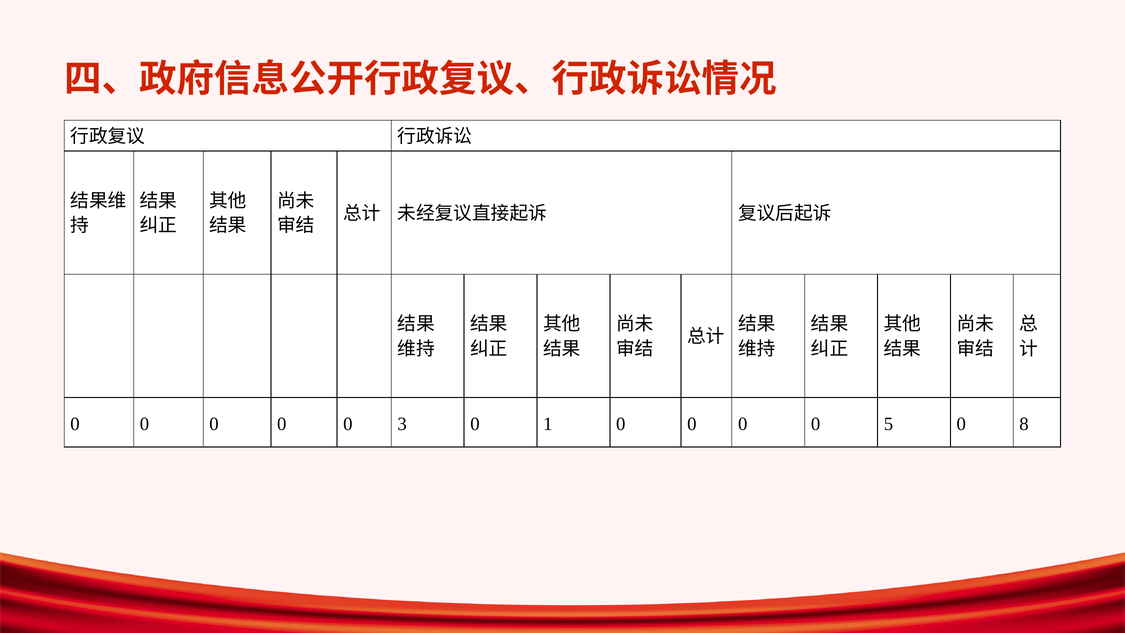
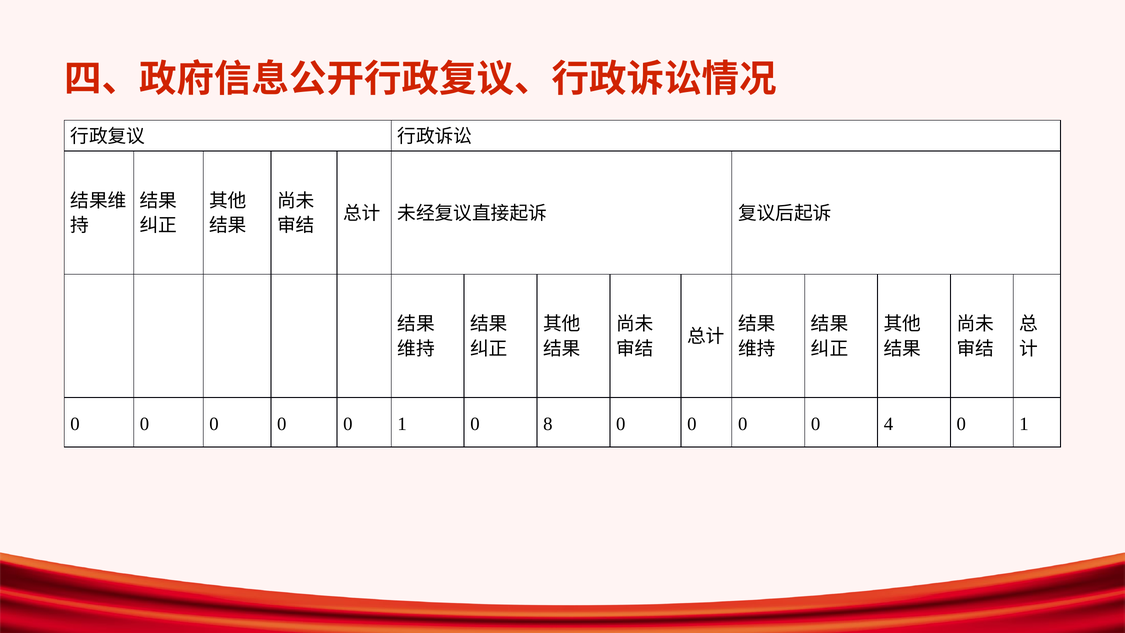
0 0 3: 3 -> 1 (402, 424)
1: 1 -> 8 (548, 424)
5: 5 -> 4 (888, 424)
8: 8 -> 1 (1024, 424)
